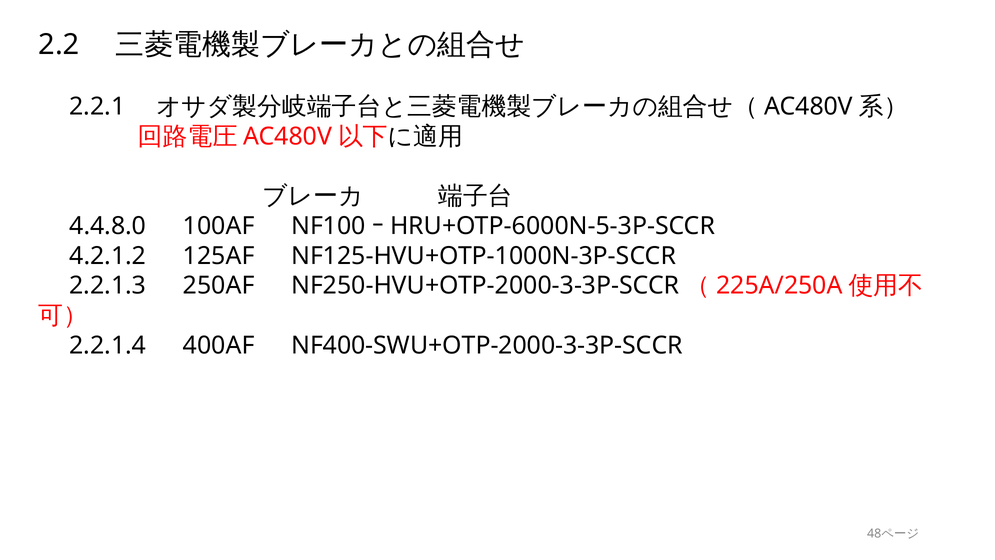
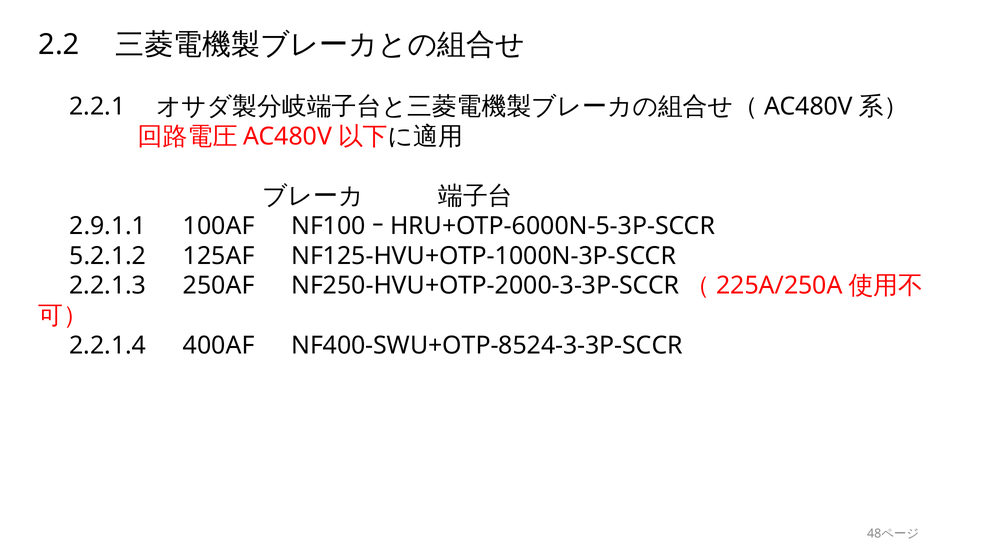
4.4.8.0: 4.4.8.0 -> 2.9.1.1 (108, 226)
4.2.1.2: 4.2.1.2 -> 5.2.1.2 (108, 256)
NF400-SWU+OTP-2000-3-3P-SCCR: NF400-SWU+OTP-2000-3-3P-SCCR -> NF400-SWU+OTP-8524-3-3P-SCCR (487, 345)
